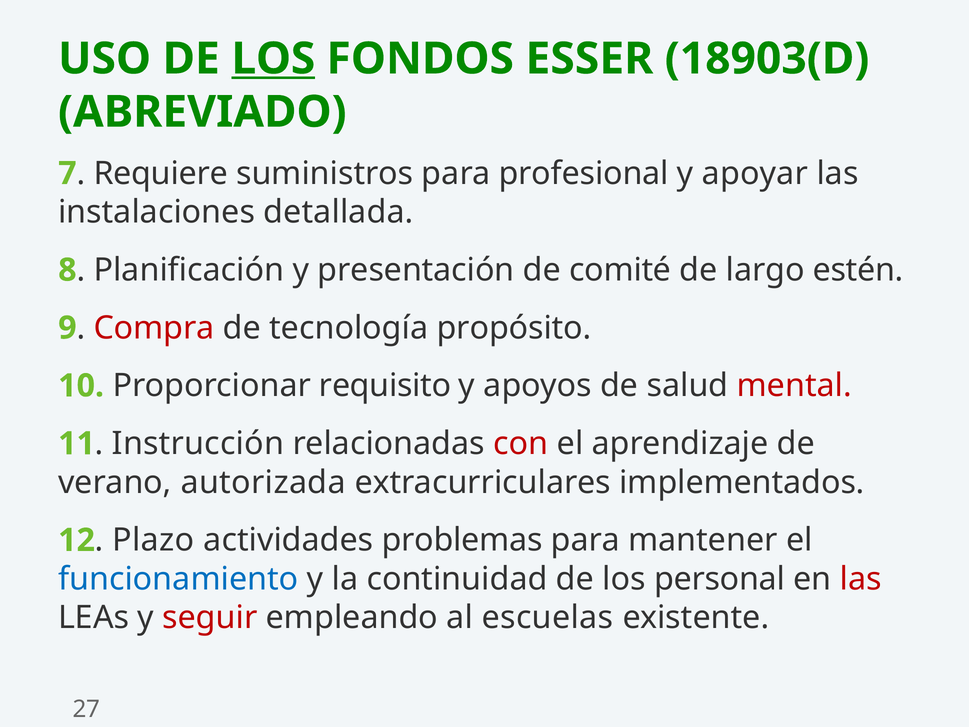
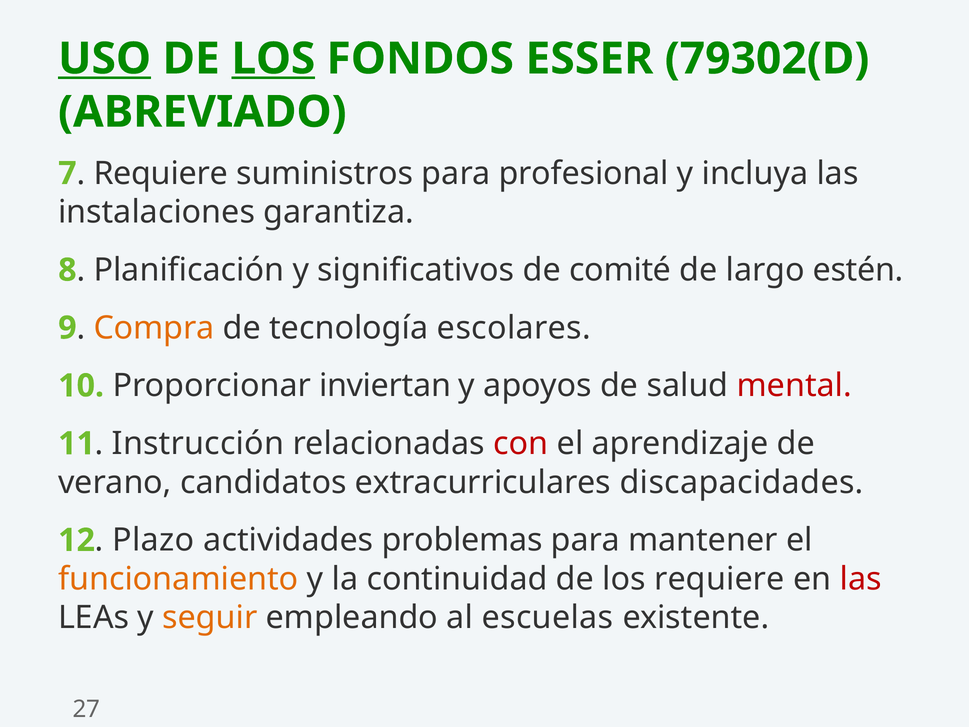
USO underline: none -> present (105, 59)
18903(D: 18903(D -> 79302(D (767, 59)
apoyar: apoyar -> incluya (755, 173)
detallada: detallada -> garantiza (339, 212)
presentación: presentación -> significativos (416, 270)
Compra colour: red -> orange (154, 328)
propósito: propósito -> escolares (514, 328)
requisito: requisito -> inviertan (385, 386)
autorizada: autorizada -> candidatos (263, 482)
implementados: implementados -> discapacidades (742, 482)
funcionamiento colour: blue -> orange (178, 579)
los personal: personal -> requiere (719, 579)
seguir colour: red -> orange (210, 618)
